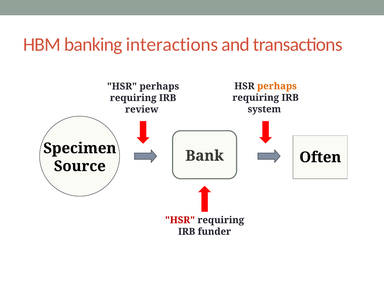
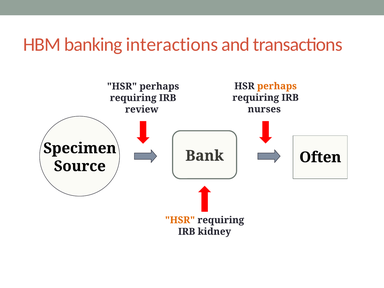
system: system -> nurses (264, 109)
HSR colour: red -> orange (180, 220)
funder: funder -> kidney (214, 232)
